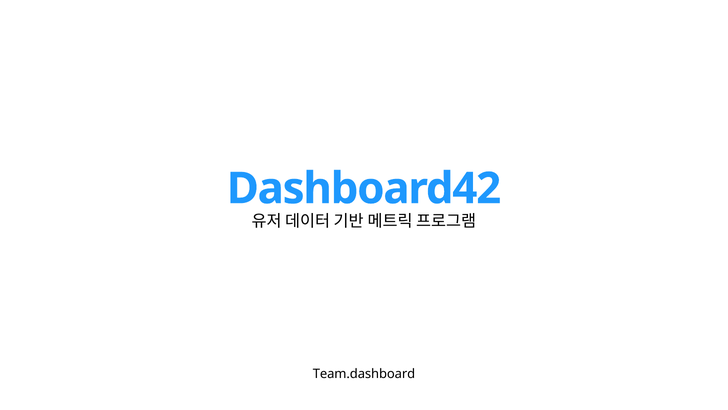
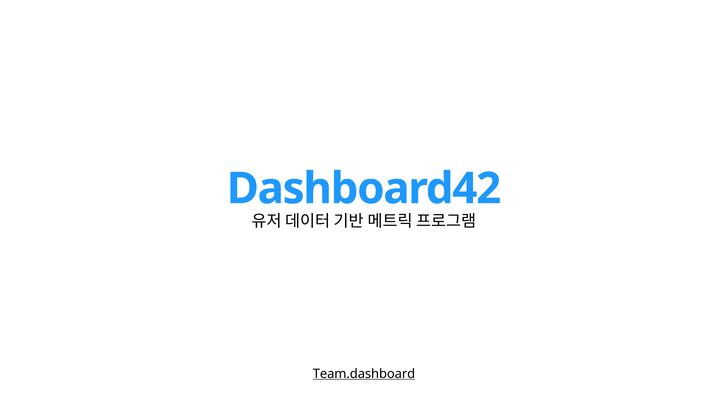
Team.dashboard underline: none -> present (364, 373)
